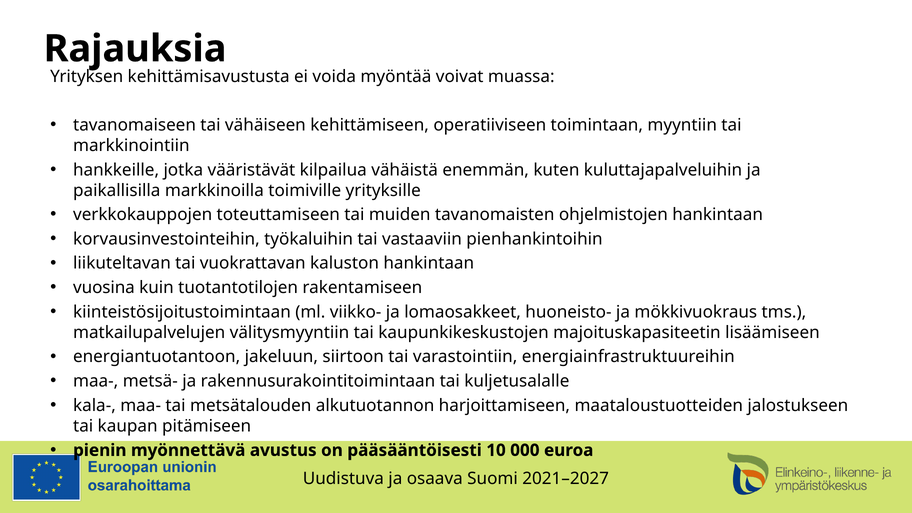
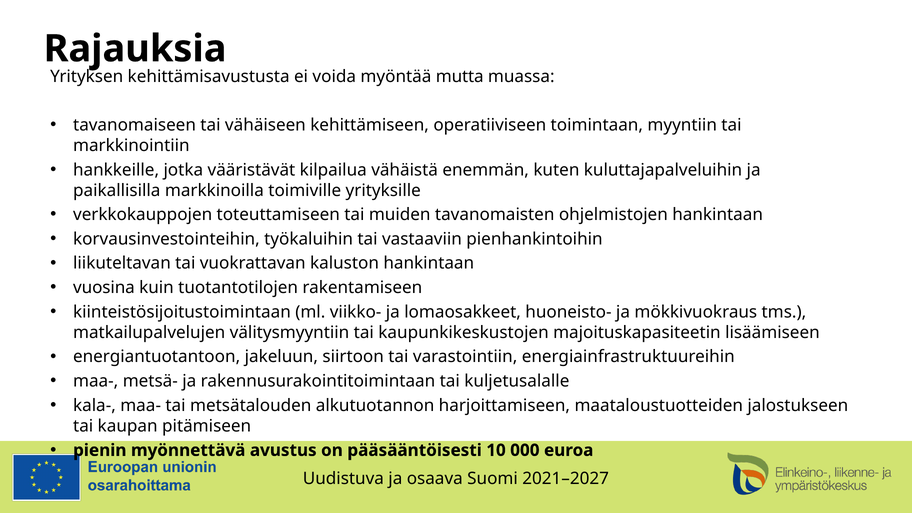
voivat: voivat -> mutta (460, 76)
